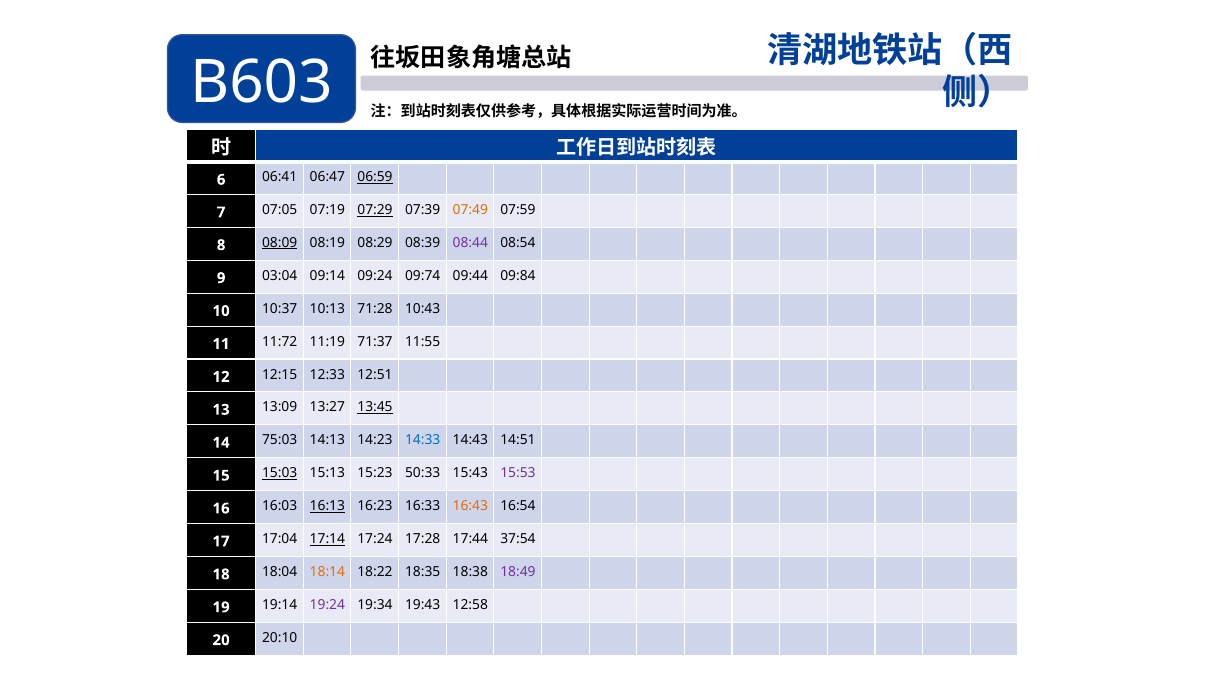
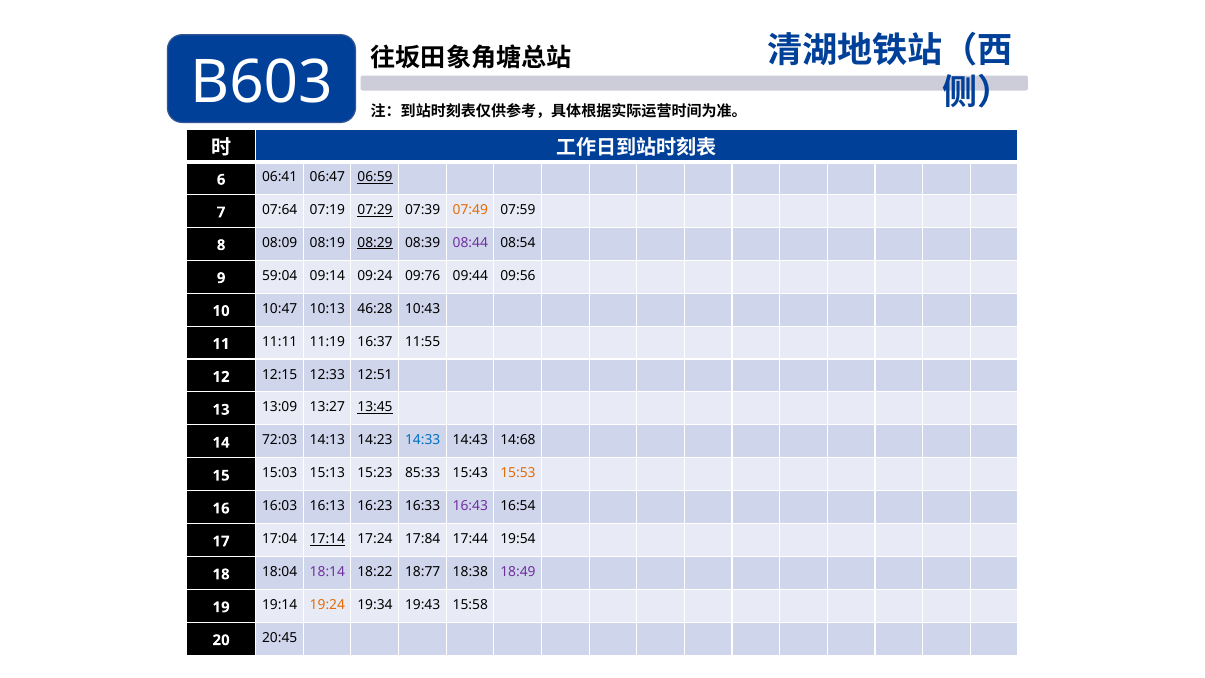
07:05: 07:05 -> 07:64 (280, 210)
08:09 underline: present -> none (280, 243)
08:29 underline: none -> present (375, 243)
03:04: 03:04 -> 59:04 (280, 276)
09:74: 09:74 -> 09:76 (423, 276)
09:84: 09:84 -> 09:56 (518, 276)
10:37: 10:37 -> 10:47 (280, 309)
71:28: 71:28 -> 46:28 (375, 309)
11:72: 11:72 -> 11:11 (280, 341)
71:37: 71:37 -> 16:37 (375, 341)
75:03: 75:03 -> 72:03 (280, 440)
14:51: 14:51 -> 14:68 (518, 440)
15:03 underline: present -> none (280, 473)
50:33: 50:33 -> 85:33 (423, 473)
15:53 colour: purple -> orange (518, 473)
16:13 underline: present -> none (327, 506)
16:43 colour: orange -> purple (470, 506)
17:28: 17:28 -> 17:84 (423, 539)
37:54: 37:54 -> 19:54 (518, 539)
18:14 colour: orange -> purple (327, 572)
18:35: 18:35 -> 18:77 (423, 572)
19:24 colour: purple -> orange (327, 605)
12:58: 12:58 -> 15:58 (470, 605)
20:10: 20:10 -> 20:45 (280, 638)
